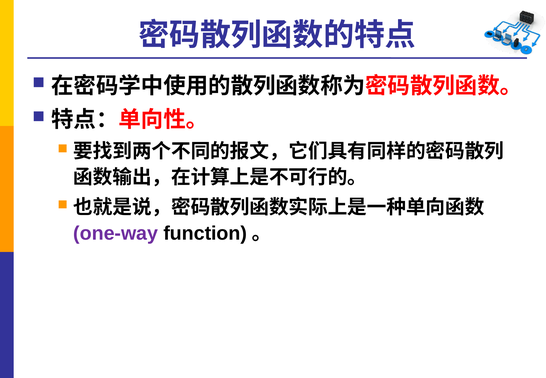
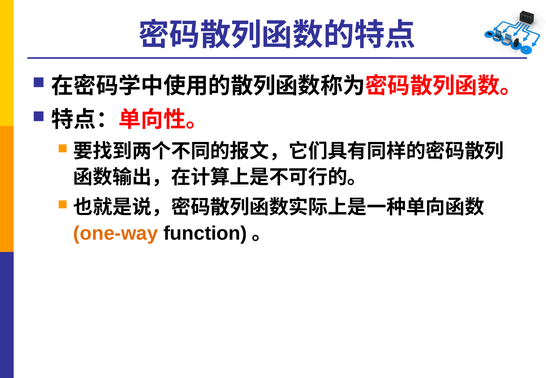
one-way colour: purple -> orange (116, 233)
